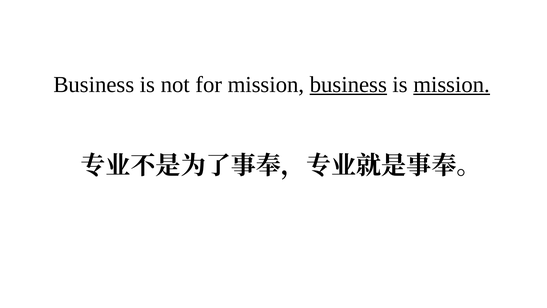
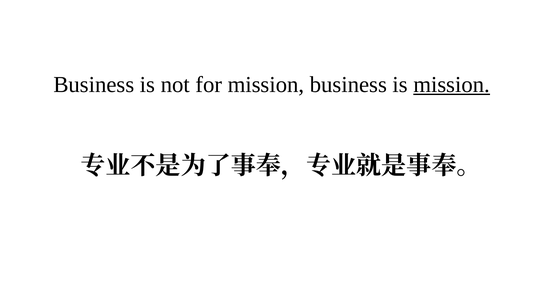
business underline: present -> none (348, 85)
